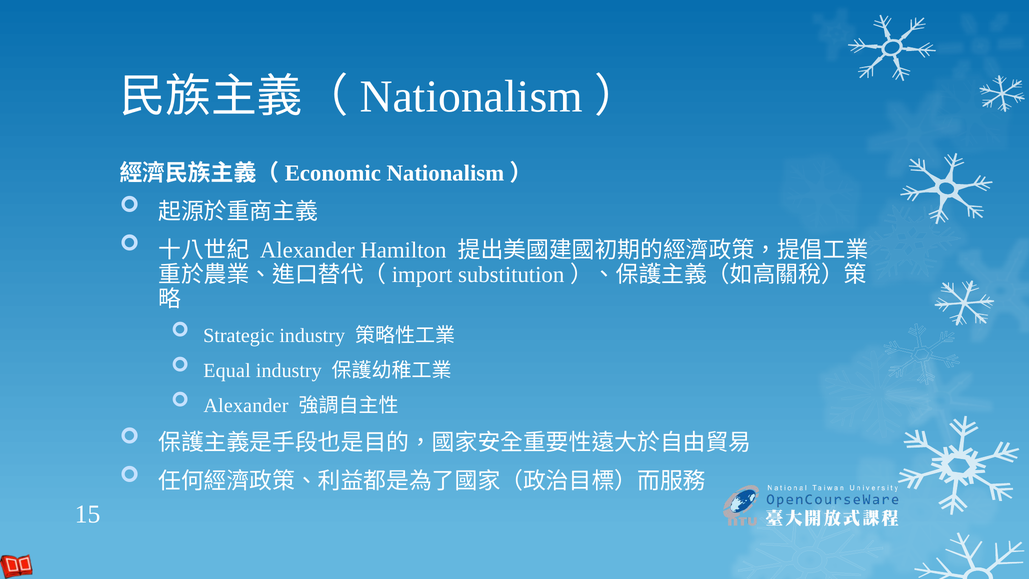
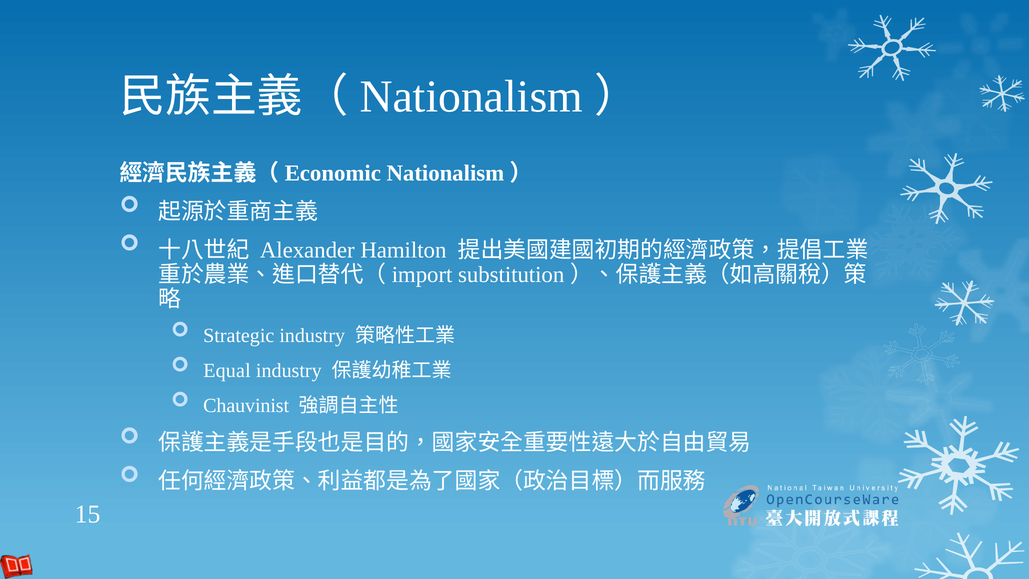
Alexander: Alexander -> Chauvinist (246, 405)
